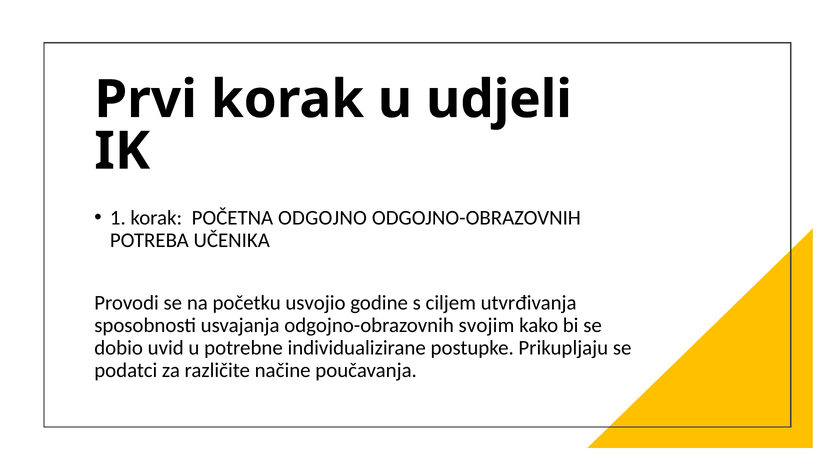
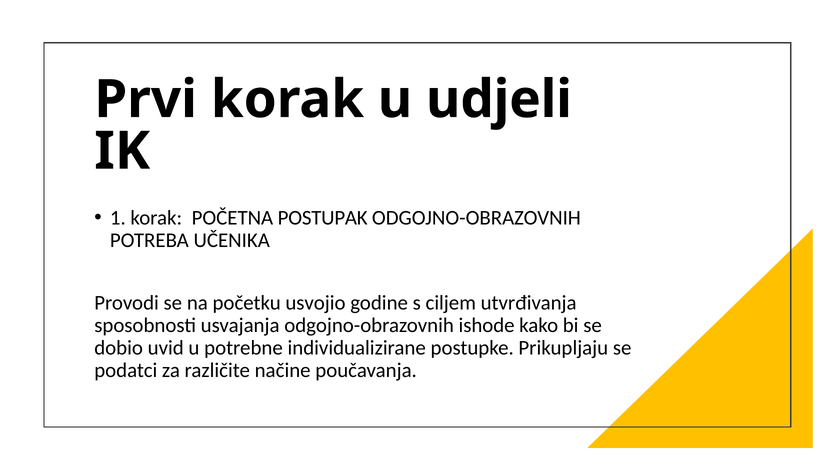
ODGOJNO: ODGOJNO -> POSTUPAK (323, 218)
svojim: svojim -> ishode (487, 325)
